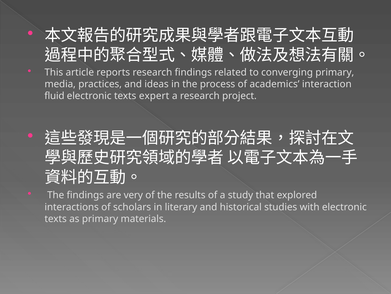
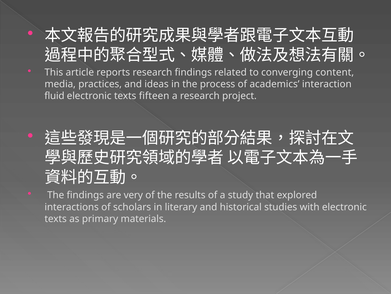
converging primary: primary -> content (335, 72)
expert: expert -> fifteen (154, 96)
